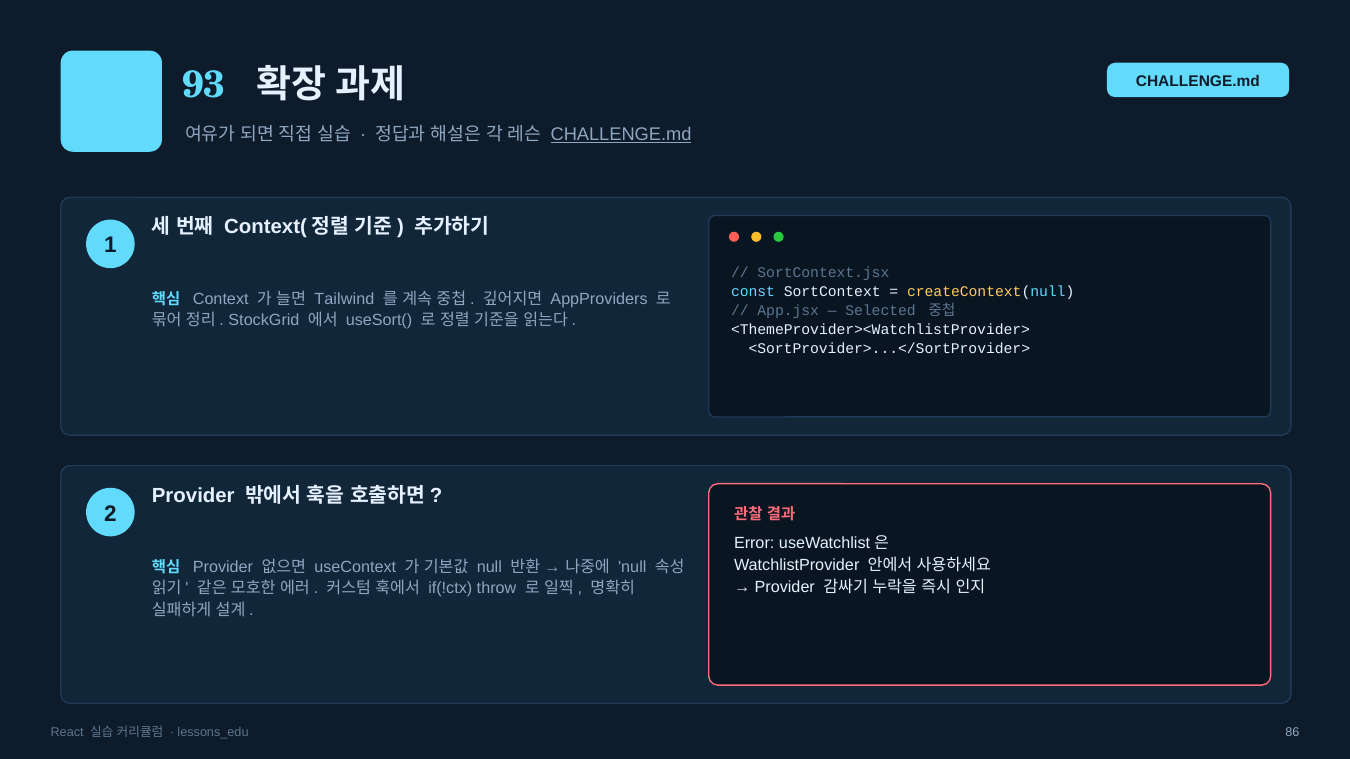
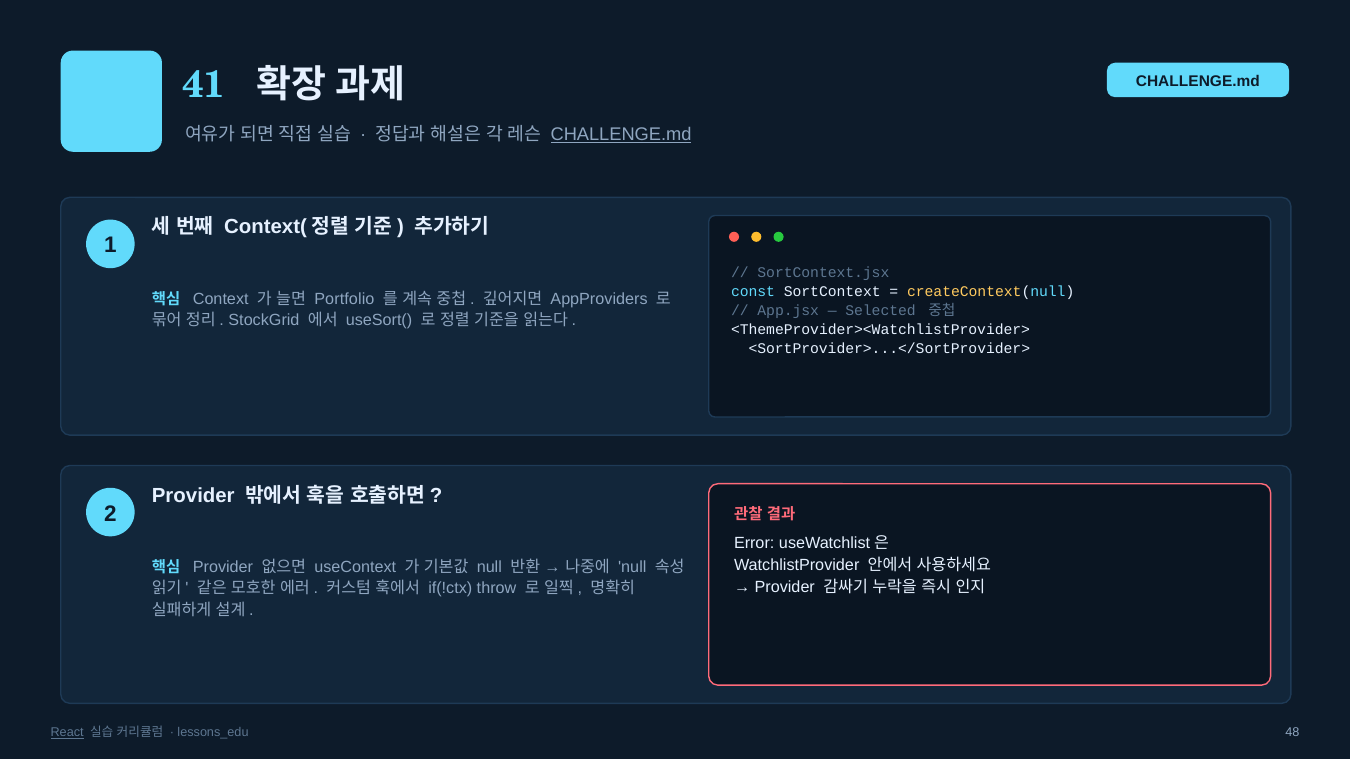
93: 93 -> 41 (204, 85)
Tailwind: Tailwind -> Portfolio (344, 299)
React underline: none -> present (67, 733)
86: 86 -> 48 (1292, 733)
